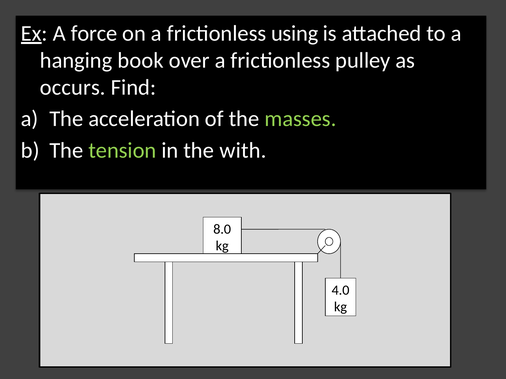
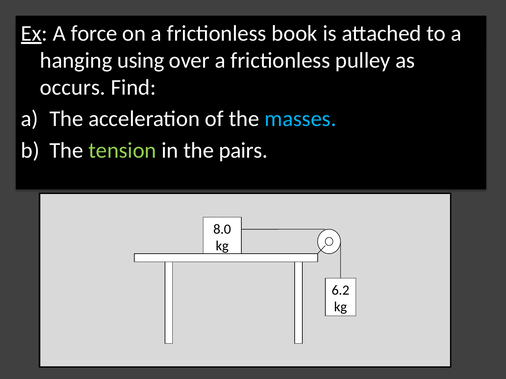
using: using -> book (294, 33)
book: book -> using (141, 60)
masses colour: light green -> light blue (300, 119)
with: with -> pairs (243, 150)
4.0: 4.0 -> 6.2 (340, 291)
